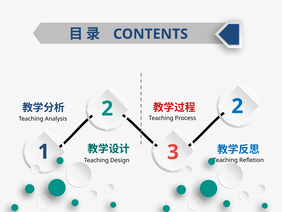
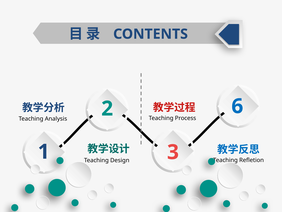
2 2: 2 -> 6 (237, 106)
